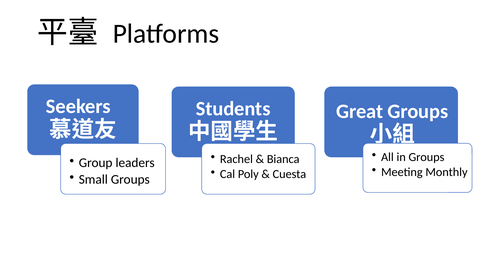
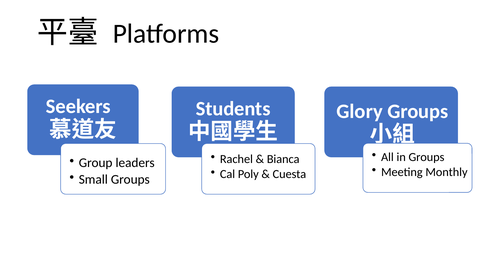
Great: Great -> Glory (360, 111)
